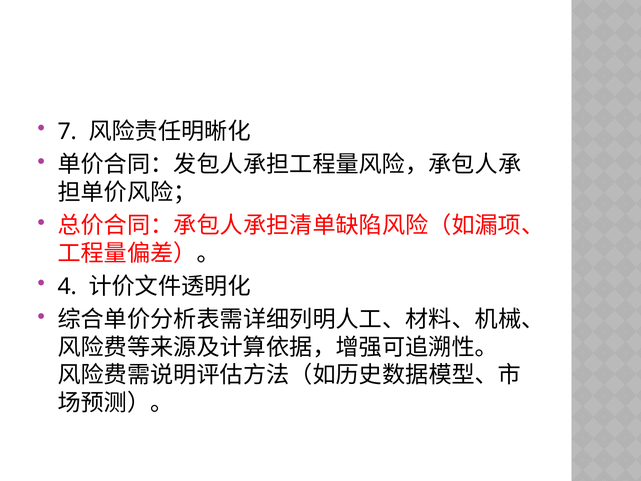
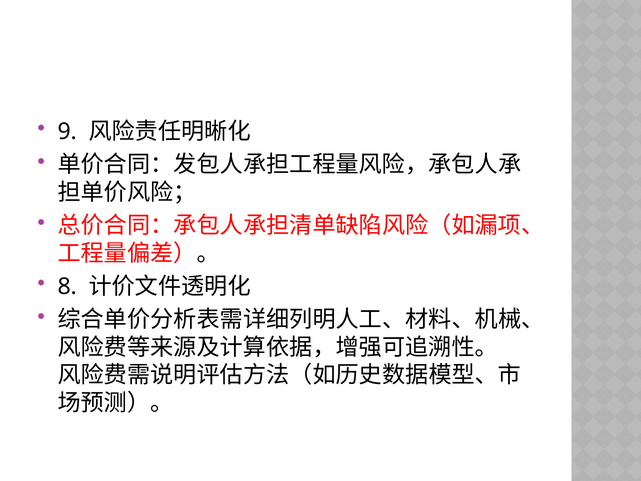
7: 7 -> 9 (67, 131)
4: 4 -> 8 (67, 286)
